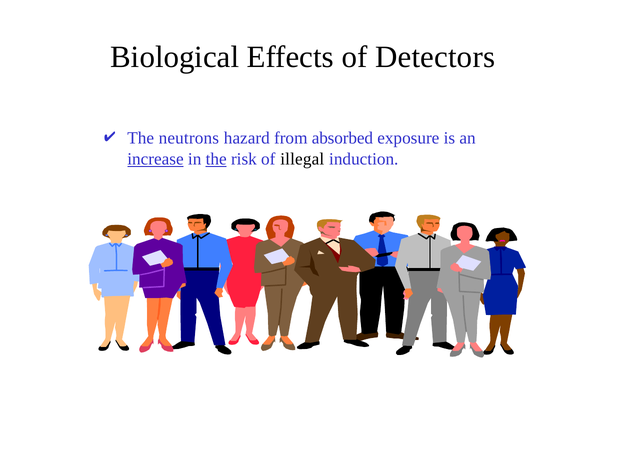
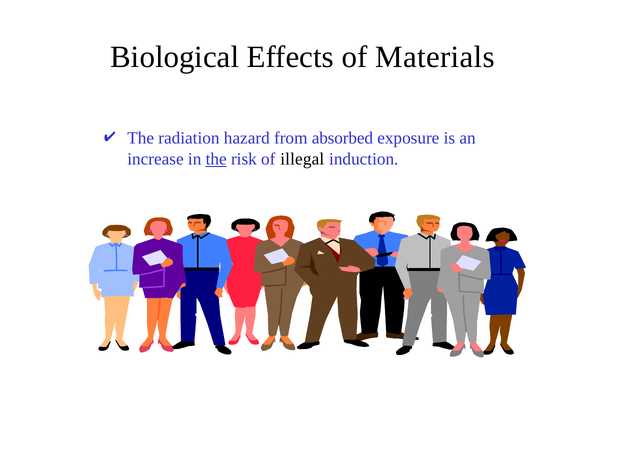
Detectors: Detectors -> Materials (435, 57)
neutrons: neutrons -> radiation (189, 138)
increase underline: present -> none (155, 159)
